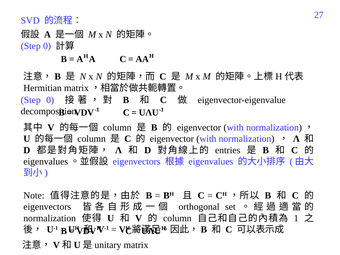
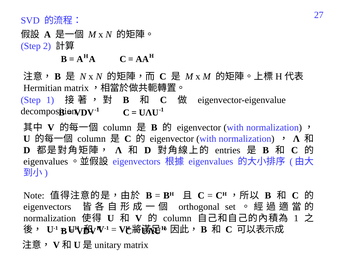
0: 0 -> 2 (47, 46)
0: 0 -> 1 (50, 100)
